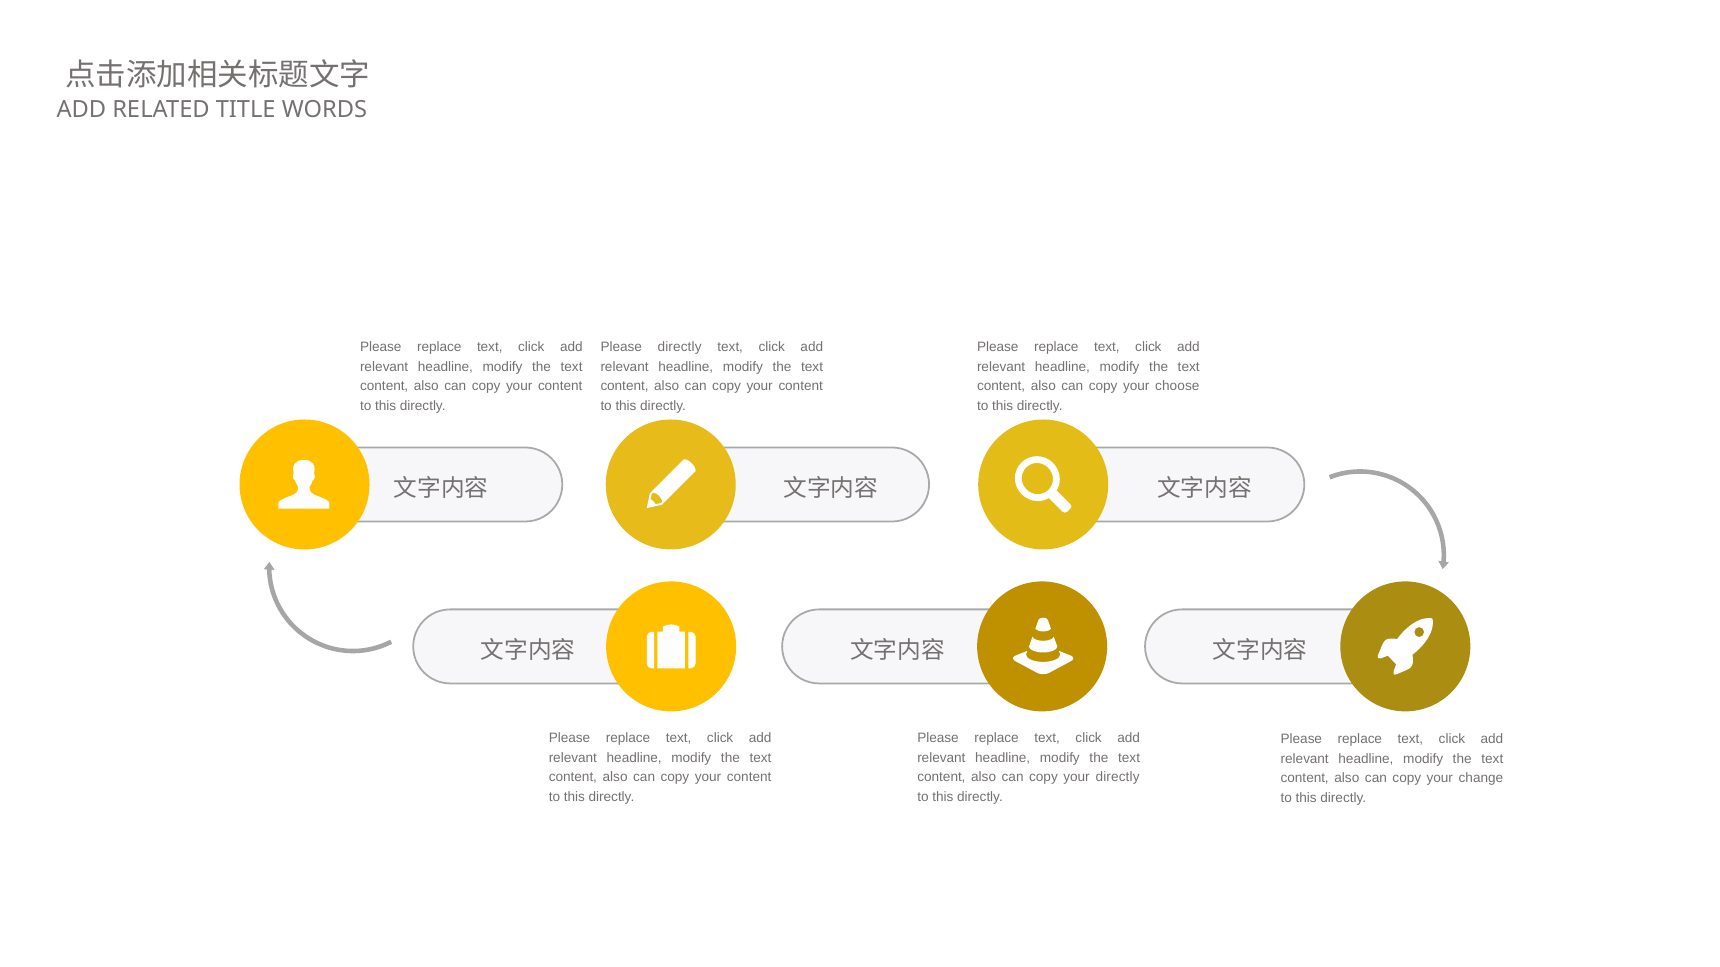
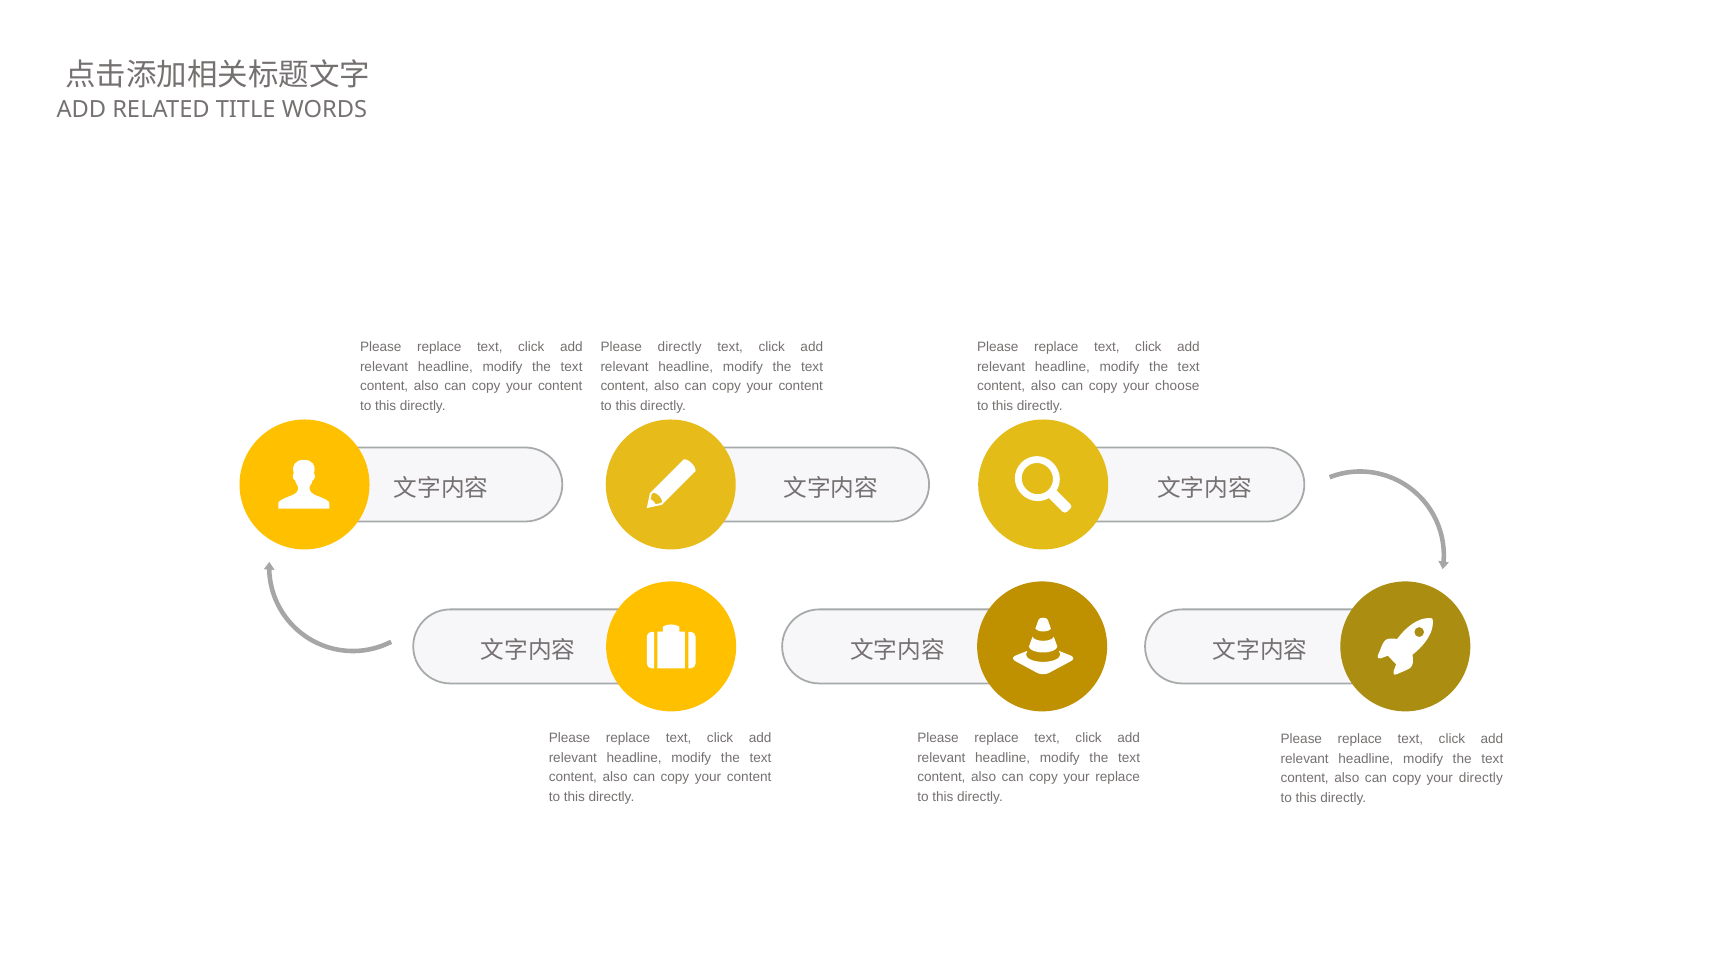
your directly: directly -> replace (1118, 778)
your change: change -> directly (1481, 779)
